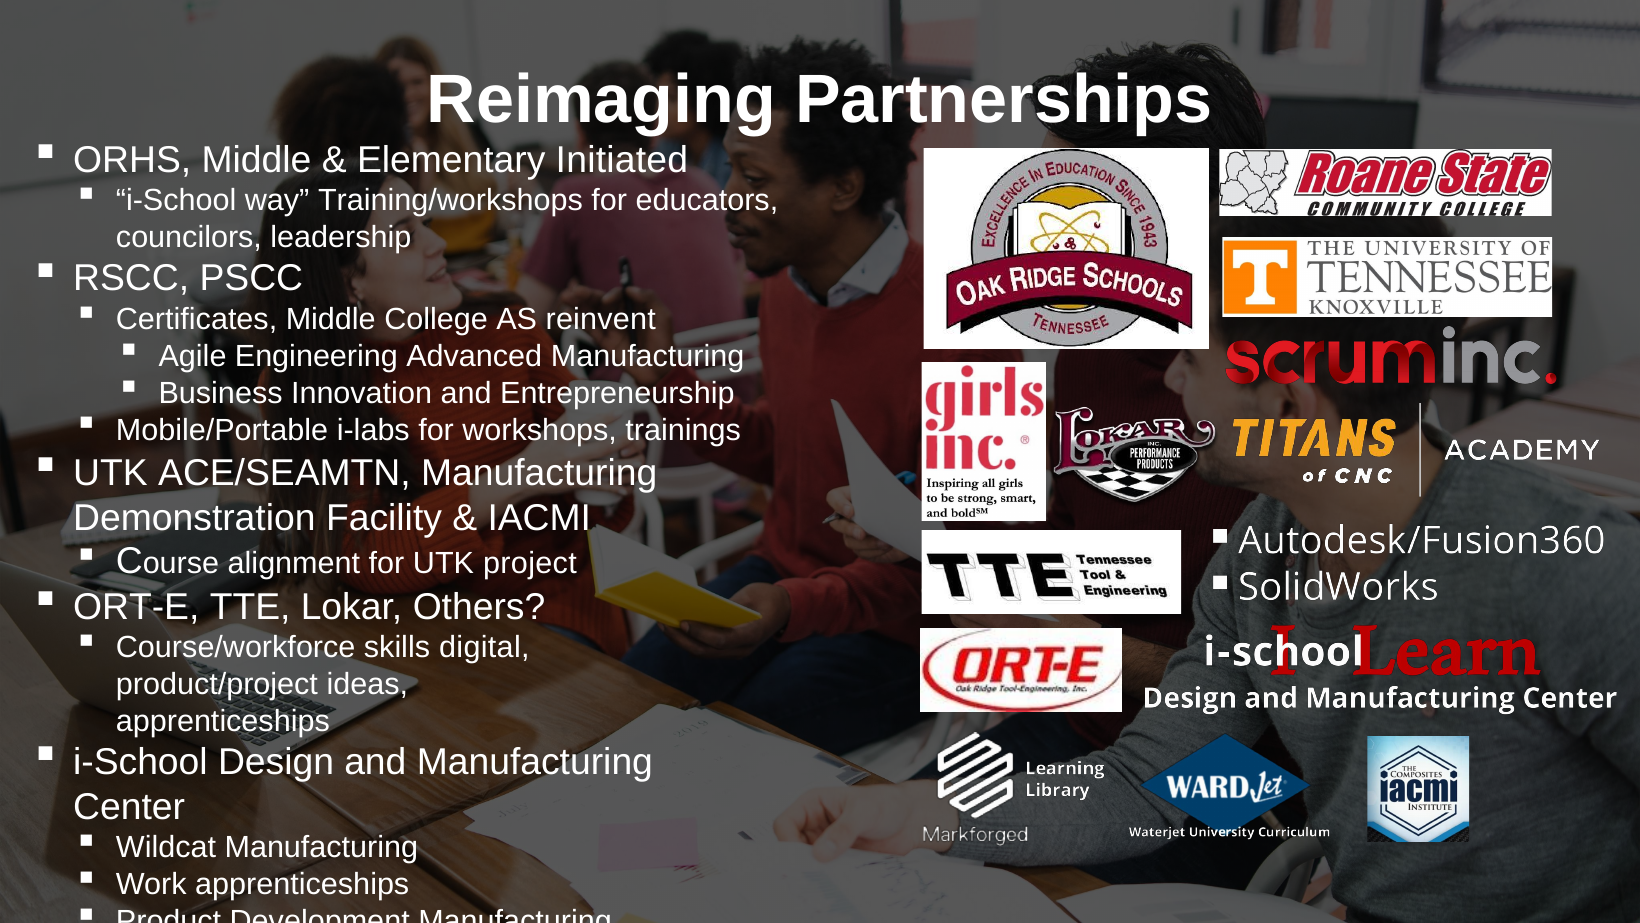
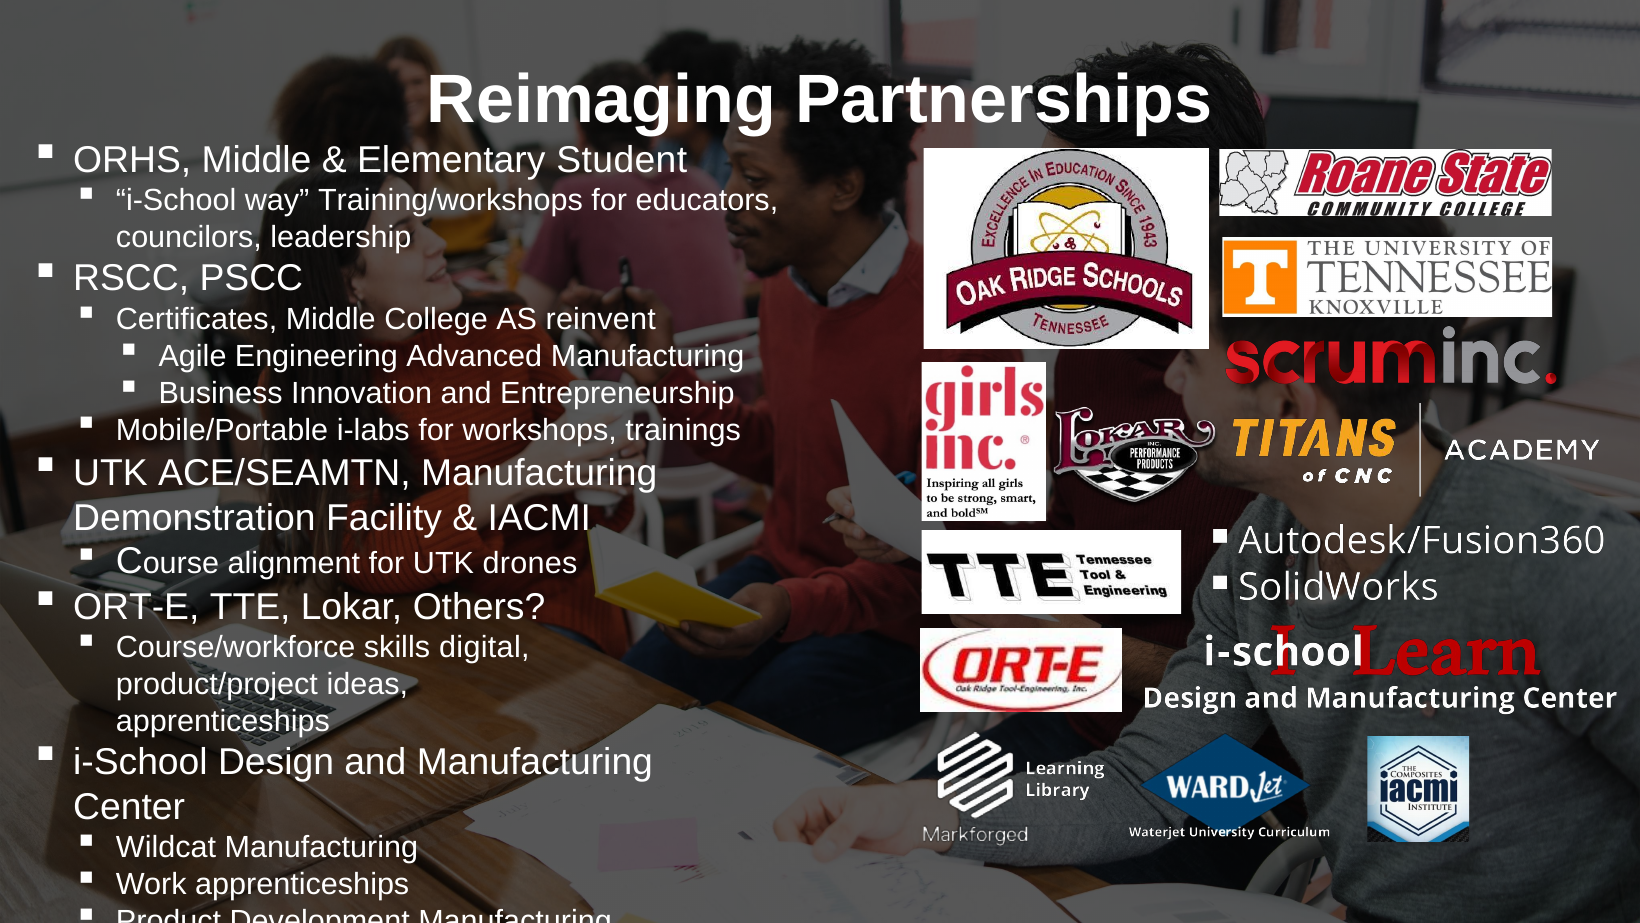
Initiated: Initiated -> Student (622, 160)
project: project -> drones (530, 564)
